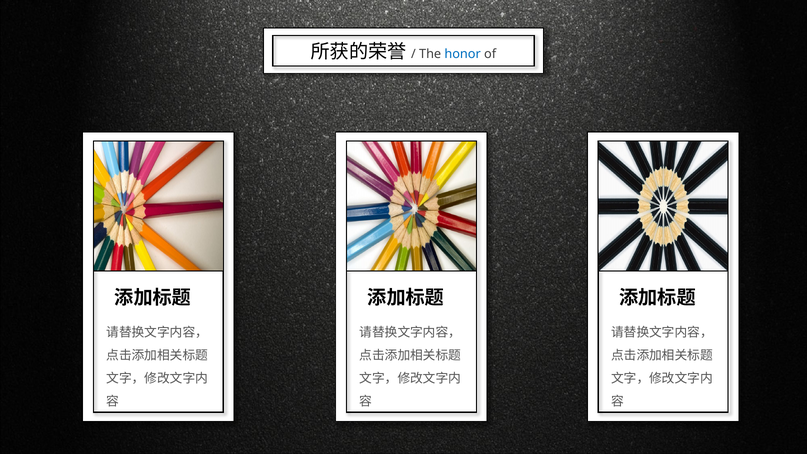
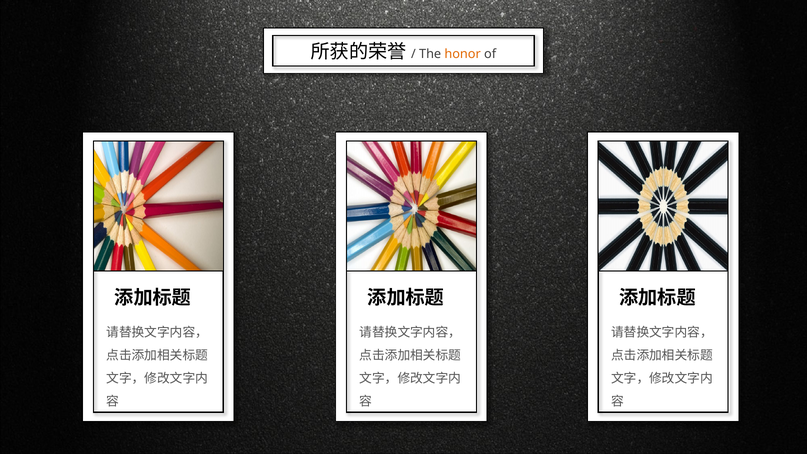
honor colour: blue -> orange (463, 54)
